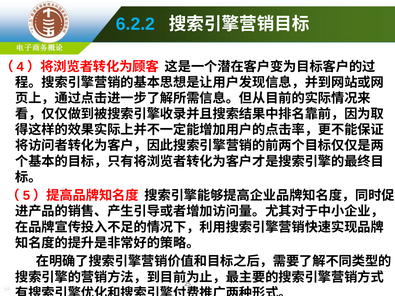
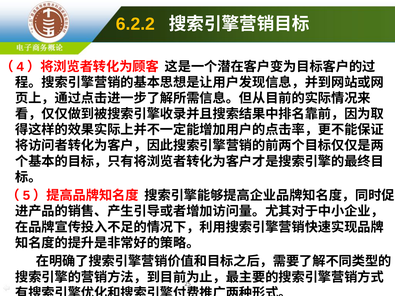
6.2.2 colour: light blue -> yellow (135, 24)
